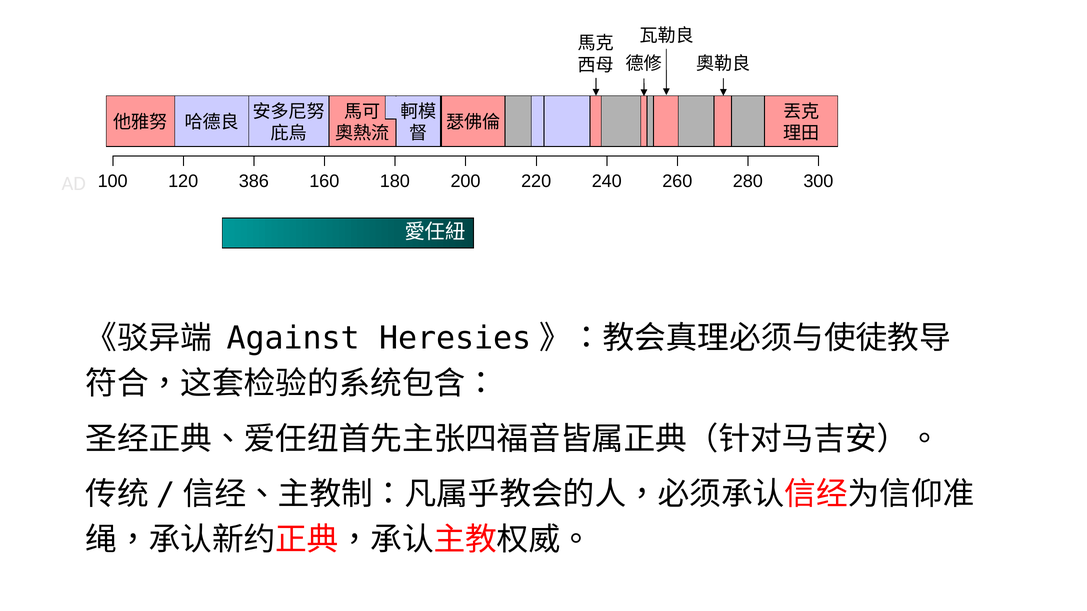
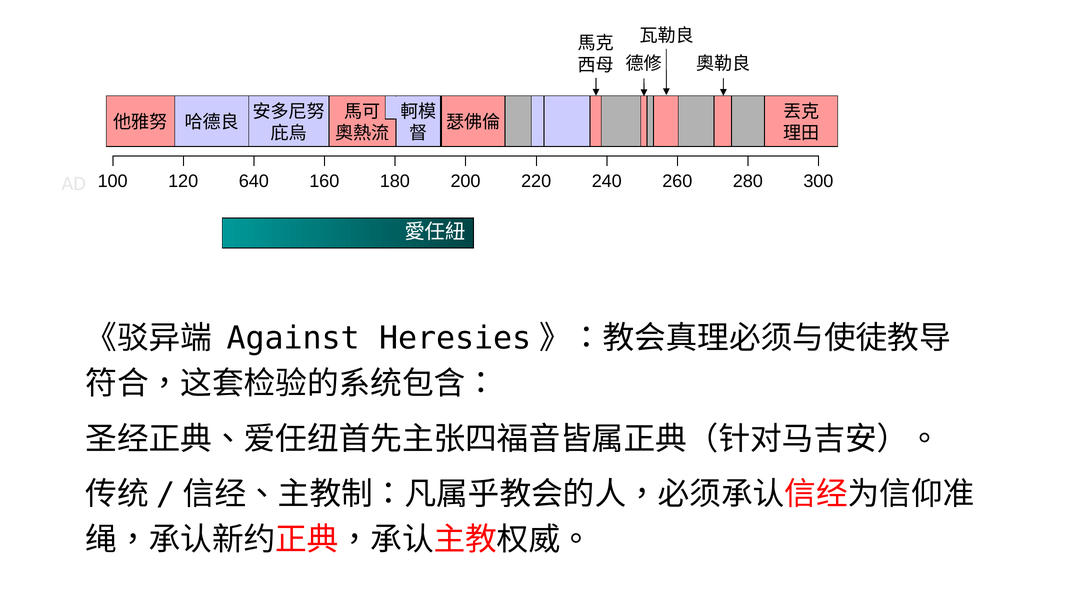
386: 386 -> 640 (254, 181)
